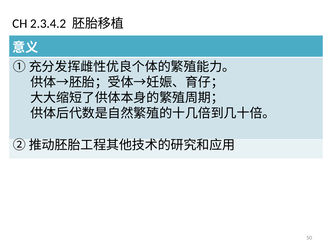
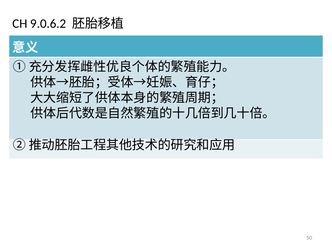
2.3.4.2: 2.3.4.2 -> 9.0.6.2 (48, 24)
